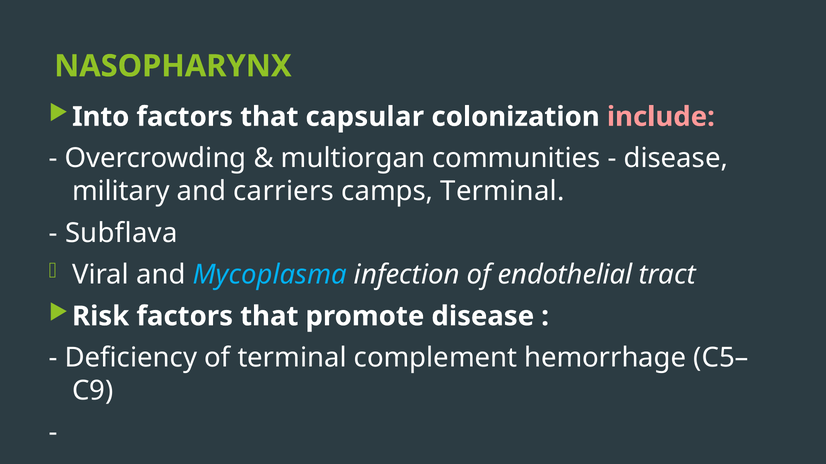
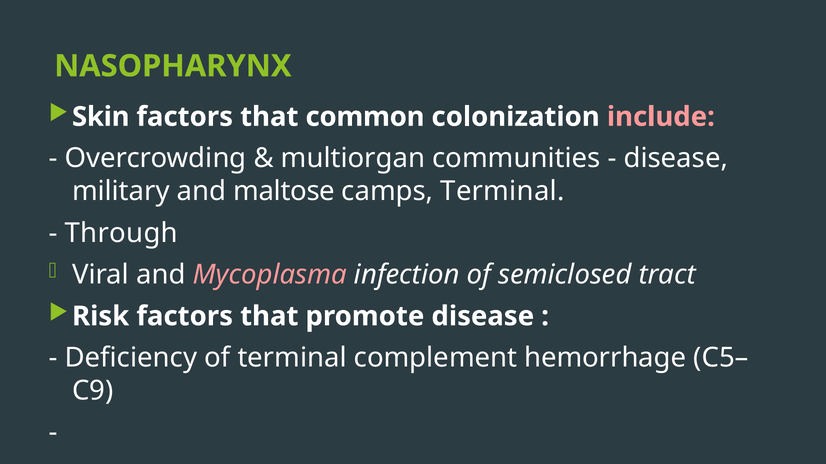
Into: Into -> Skin (101, 117)
capsular: capsular -> common (365, 117)
carriers: carriers -> maltose (284, 192)
Subflava: Subflava -> Through (121, 233)
Mycoplasma colour: light blue -> pink (270, 275)
endothelial: endothelial -> semiclosed (565, 275)
